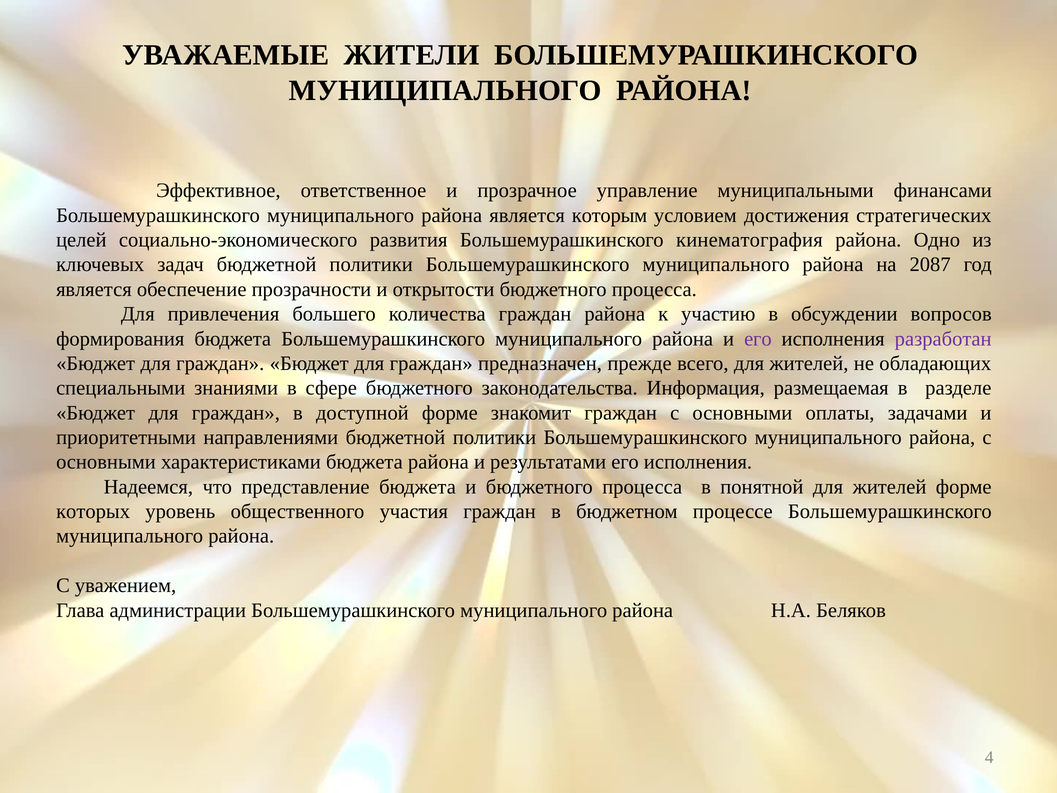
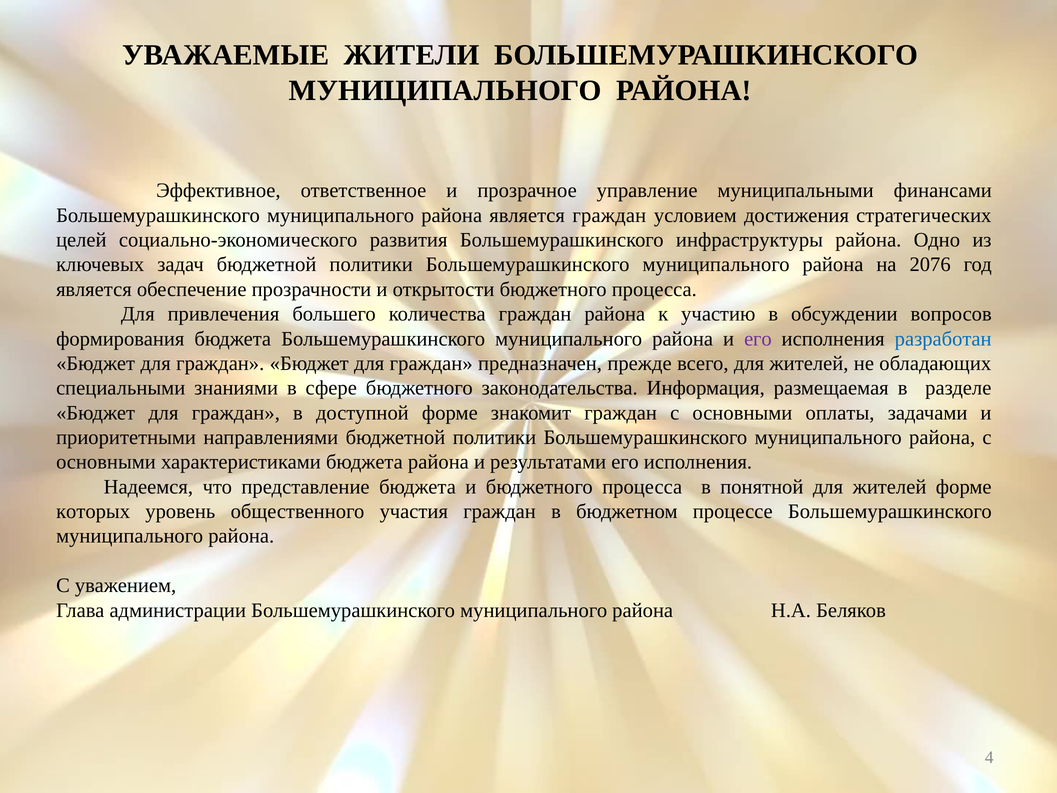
является которым: которым -> граждан (609, 215)
кинематография: кинематография -> инфраструктуры (750, 240)
2087: 2087 -> 2076 (930, 265)
разработан colour: purple -> blue (943, 339)
